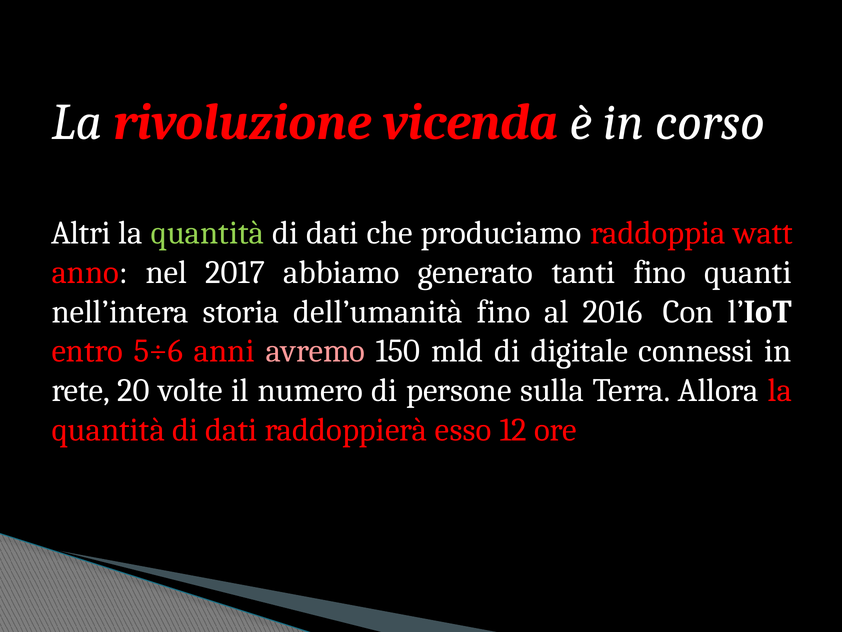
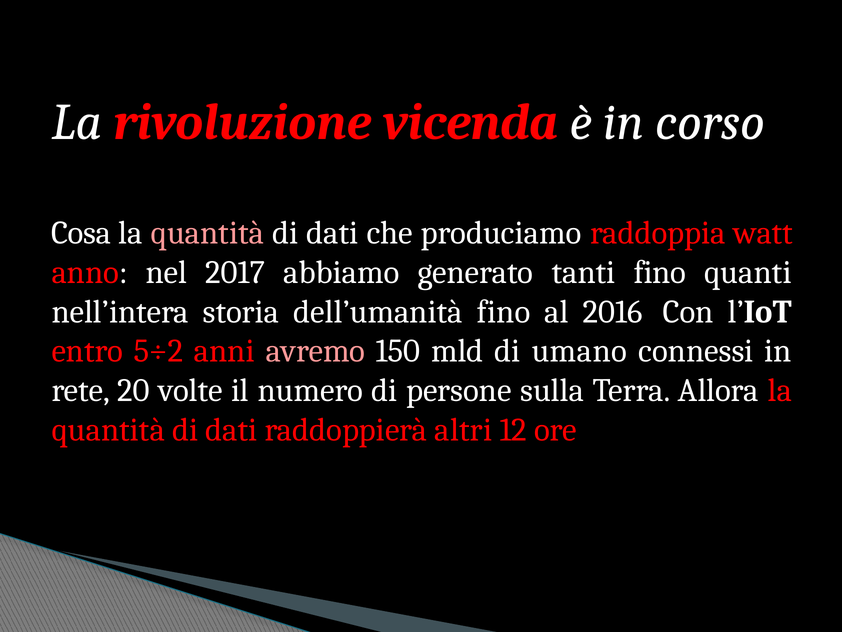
Altri: Altri -> Cosa (81, 233)
quantità colour: light green -> pink (207, 233)
5÷6: 5÷6 -> 5÷2 (158, 351)
digitale: digitale -> umano (579, 351)
esso: esso -> altri (463, 429)
